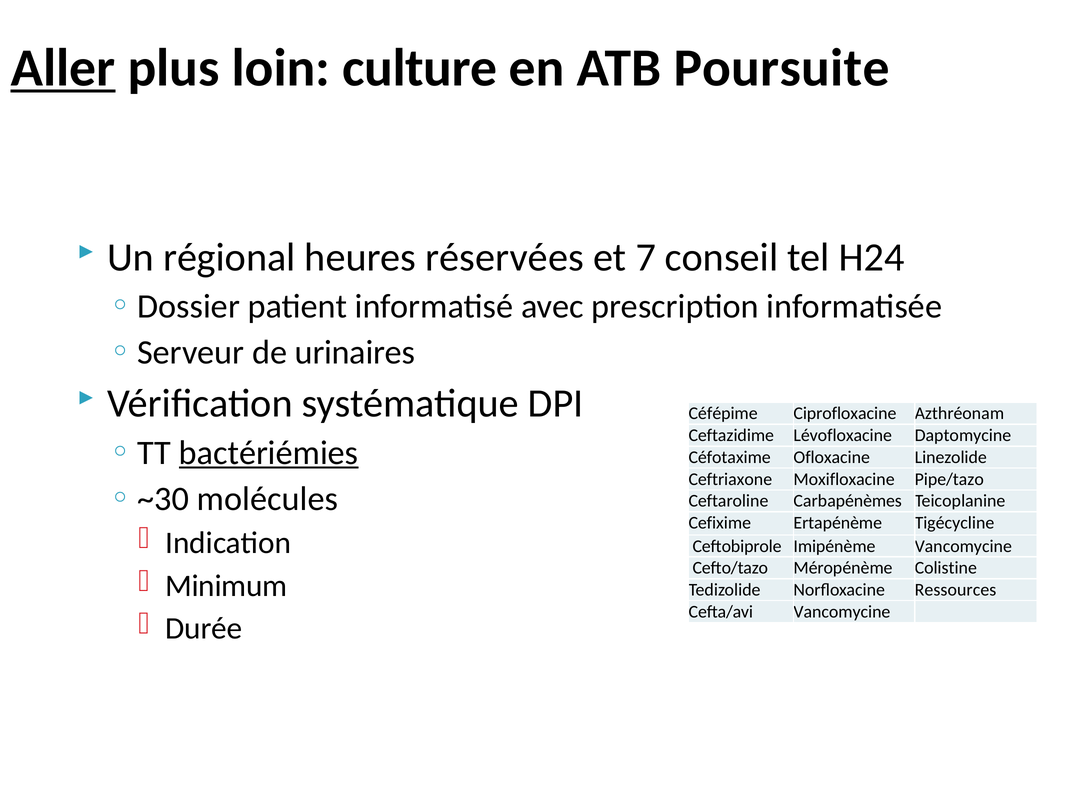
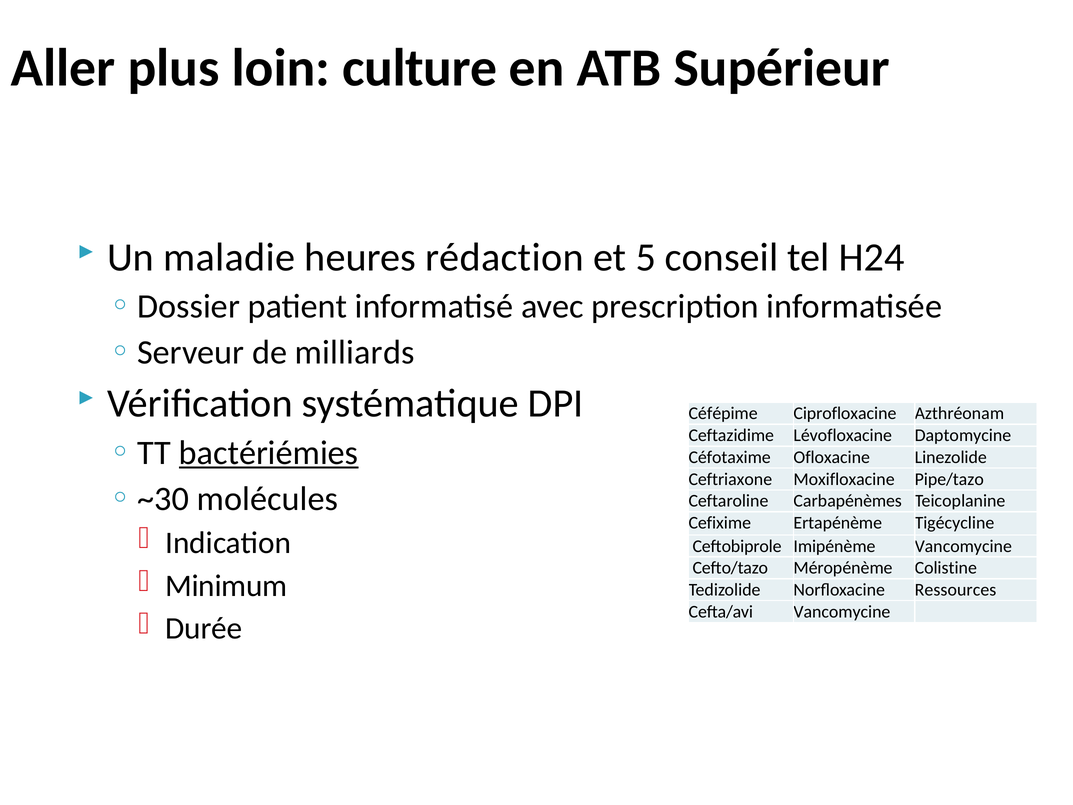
Aller underline: present -> none (63, 68)
Poursuite: Poursuite -> Supérieur (782, 68)
régional: régional -> maladie (229, 257)
réservées: réservées -> rédaction (504, 257)
7: 7 -> 5 (646, 257)
urinaires: urinaires -> milliards (355, 352)
